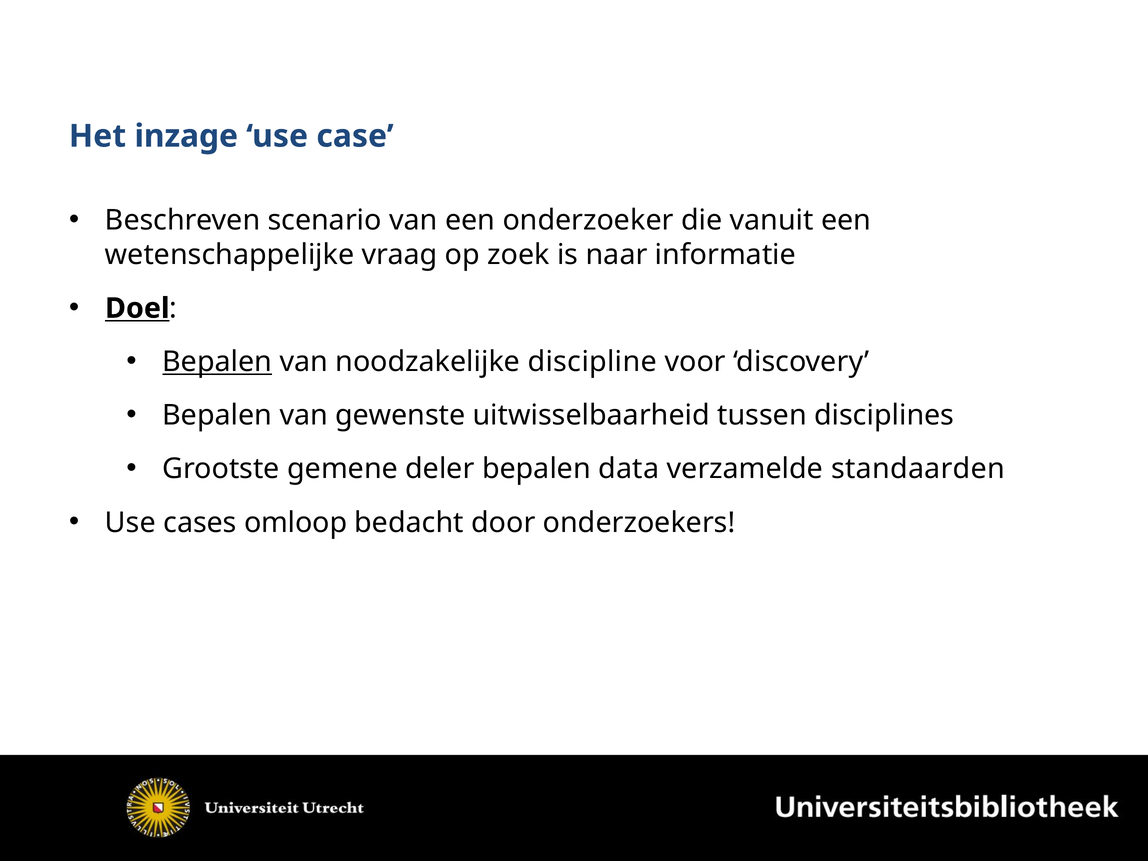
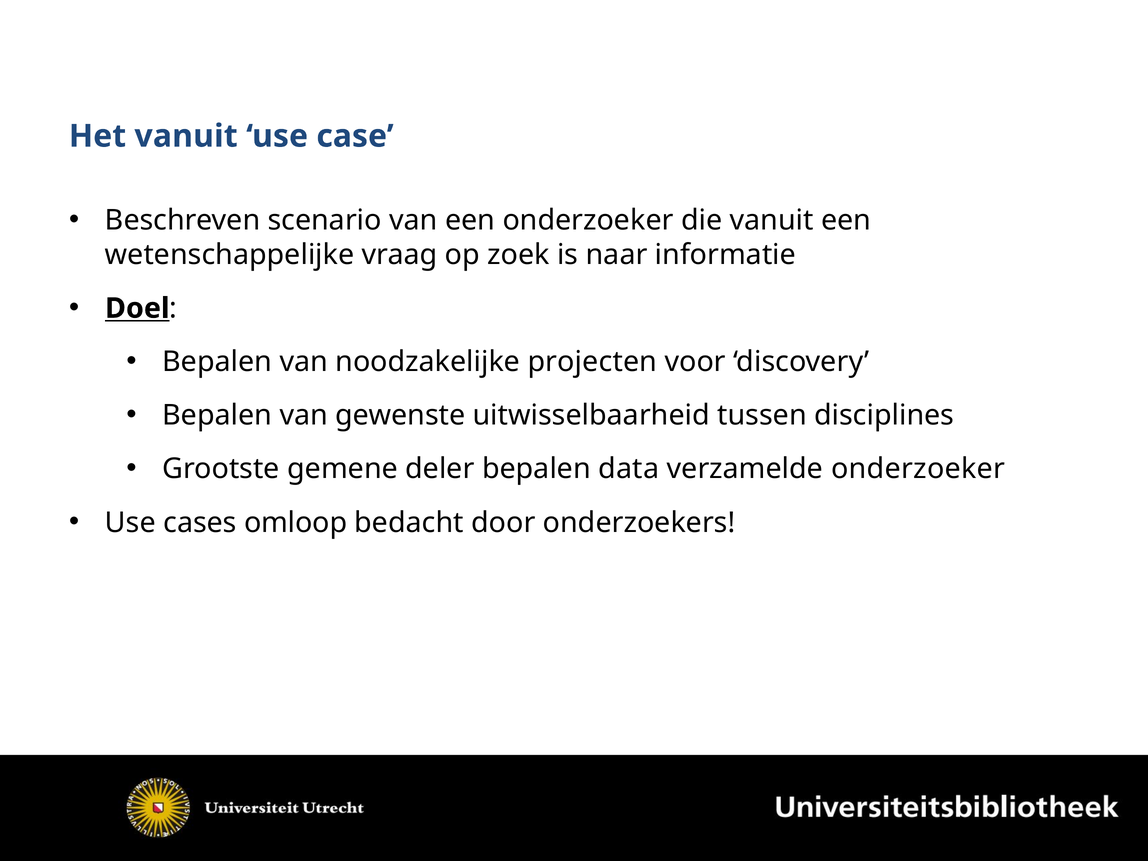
Het inzage: inzage -> vanuit (186, 136)
Bepalen underline: present -> none (217, 362)
discipline: discipline -> projecten (592, 362)
verzamelde standaarden: standaarden -> onderzoeker (918, 469)
